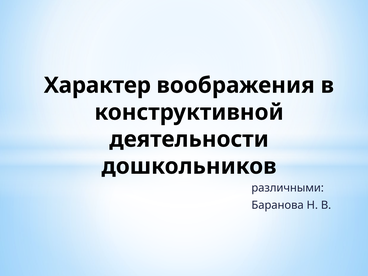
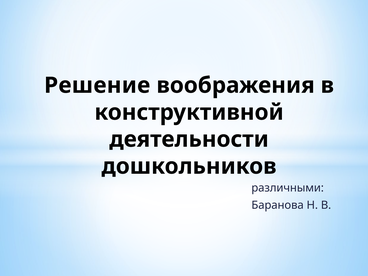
Характер: Характер -> Решение (97, 85)
